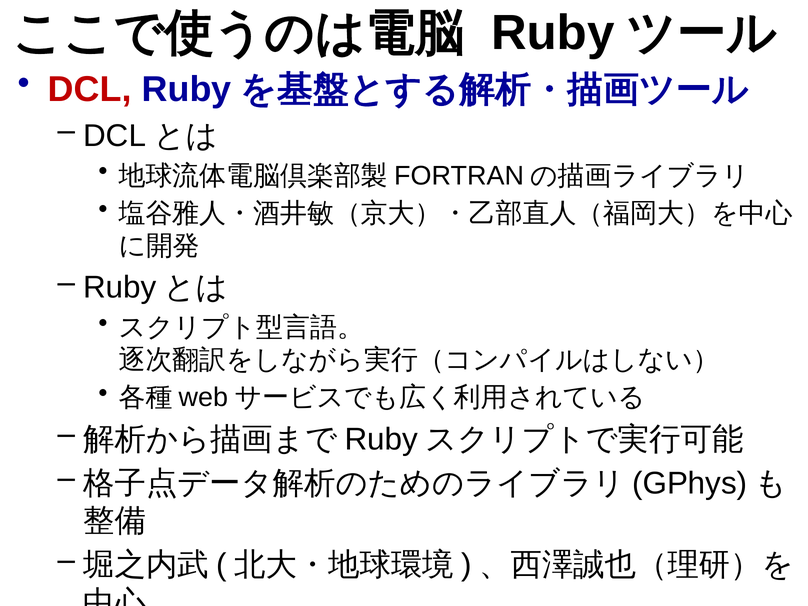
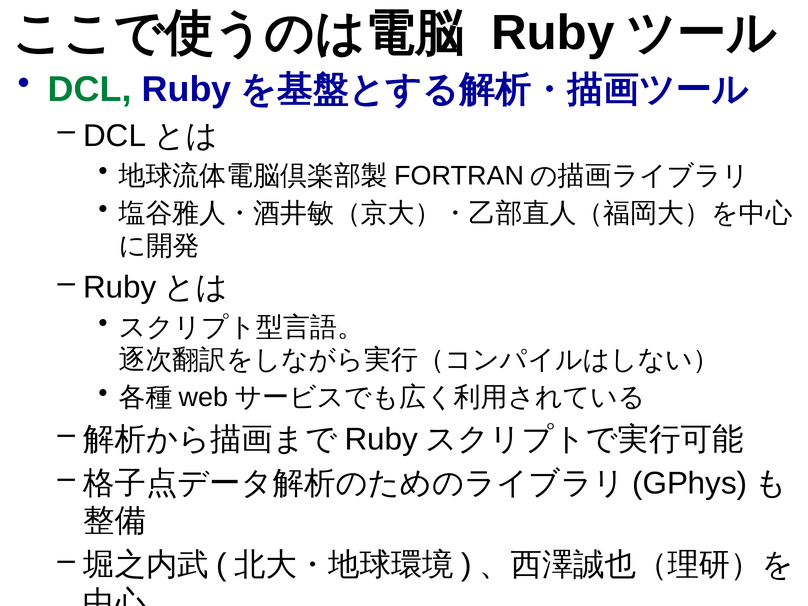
DCL colour: red -> green (90, 89)
